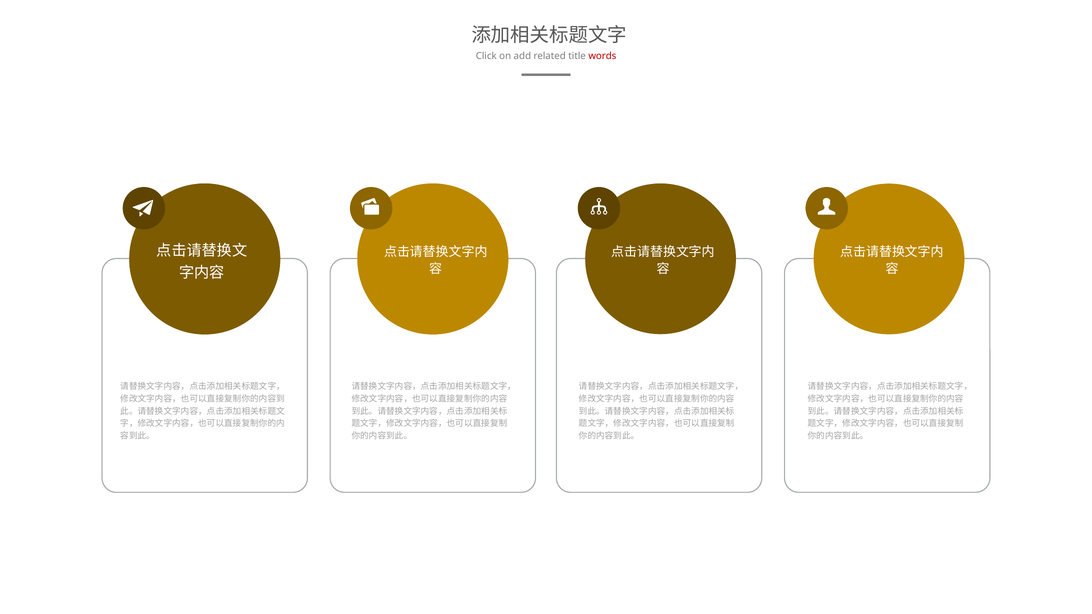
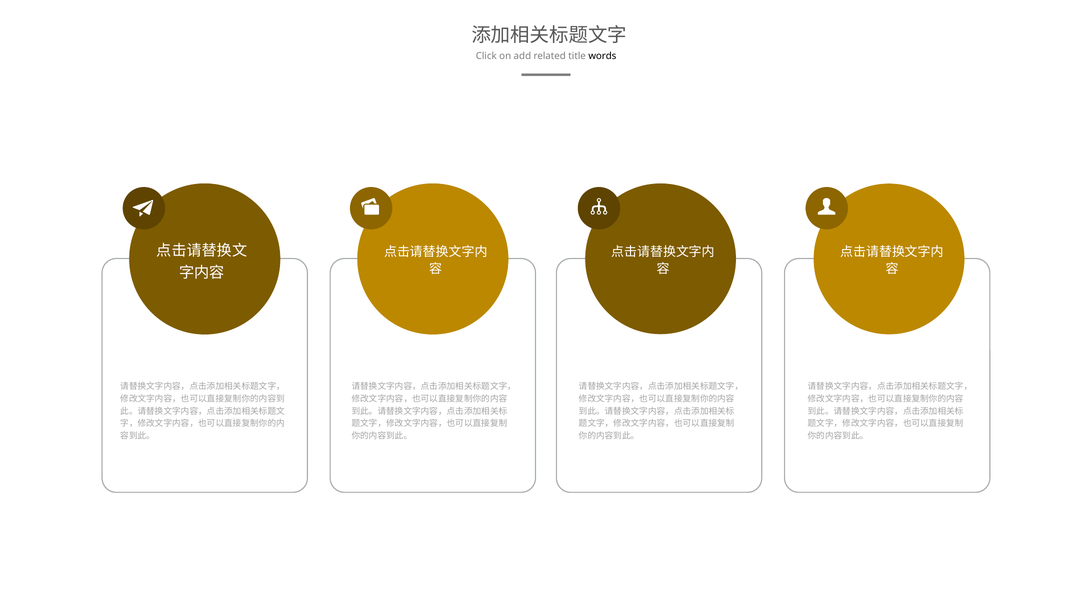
words colour: red -> black (602, 56)
